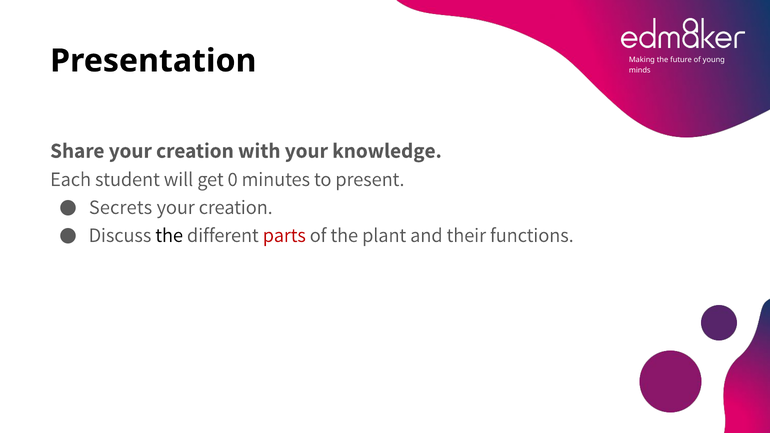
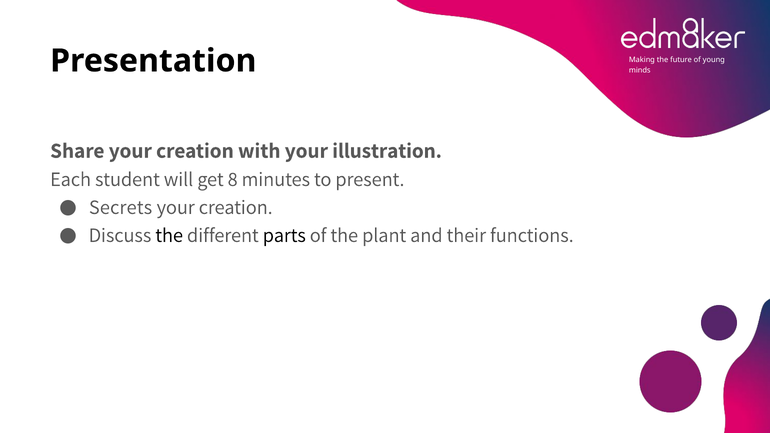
knowledge: knowledge -> illustration (387, 151)
0: 0 -> 8 (233, 179)
parts colour: red -> black (284, 235)
